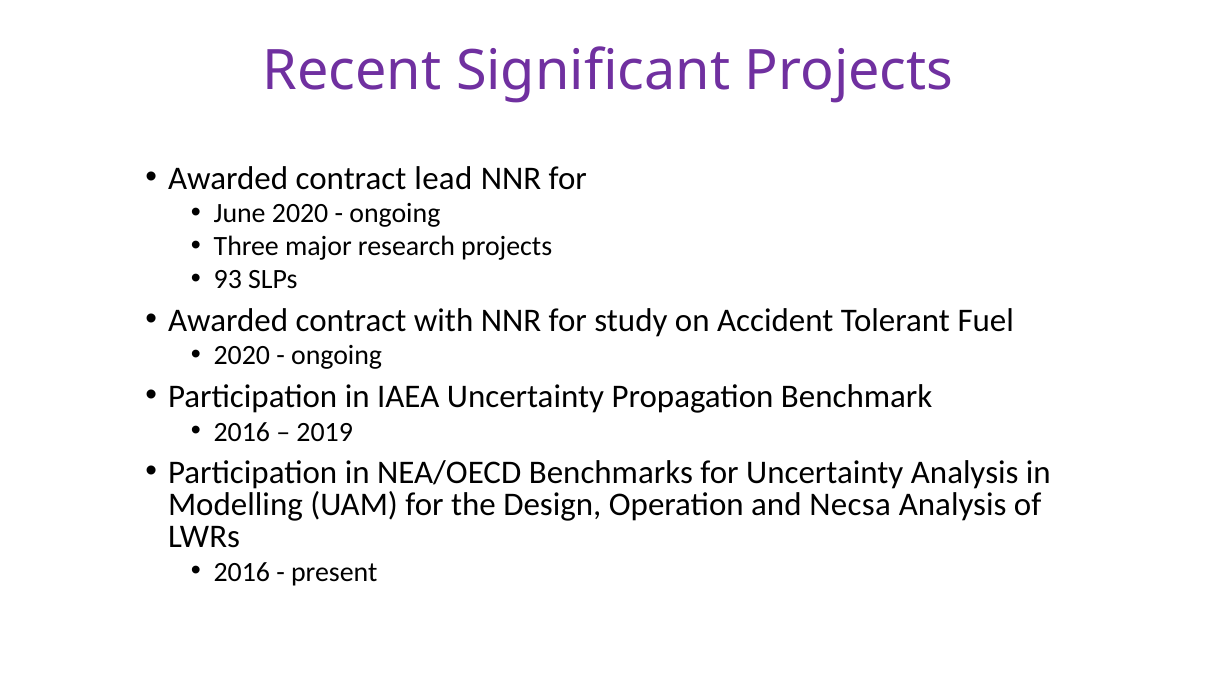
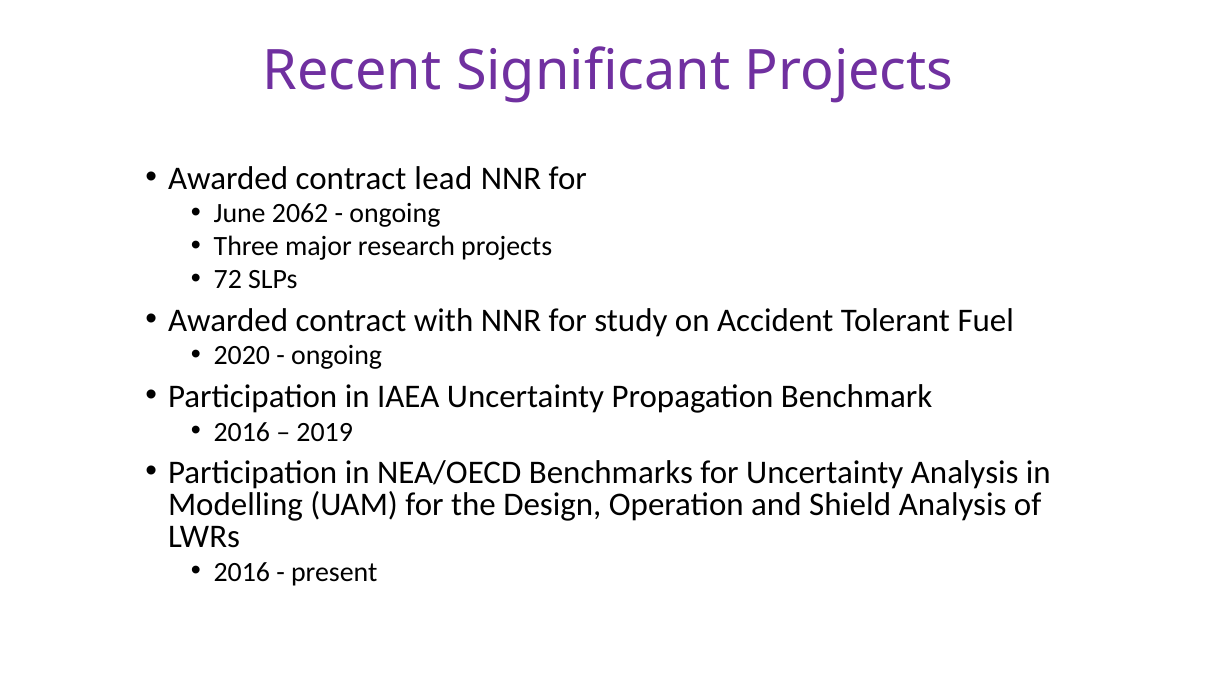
June 2020: 2020 -> 2062 (300, 214)
93: 93 -> 72 (228, 279)
Necsa: Necsa -> Shield (850, 504)
